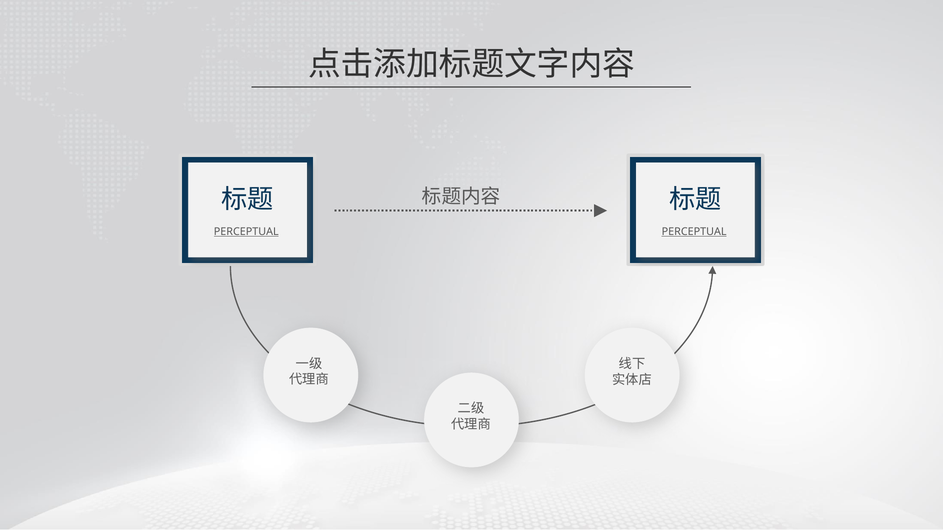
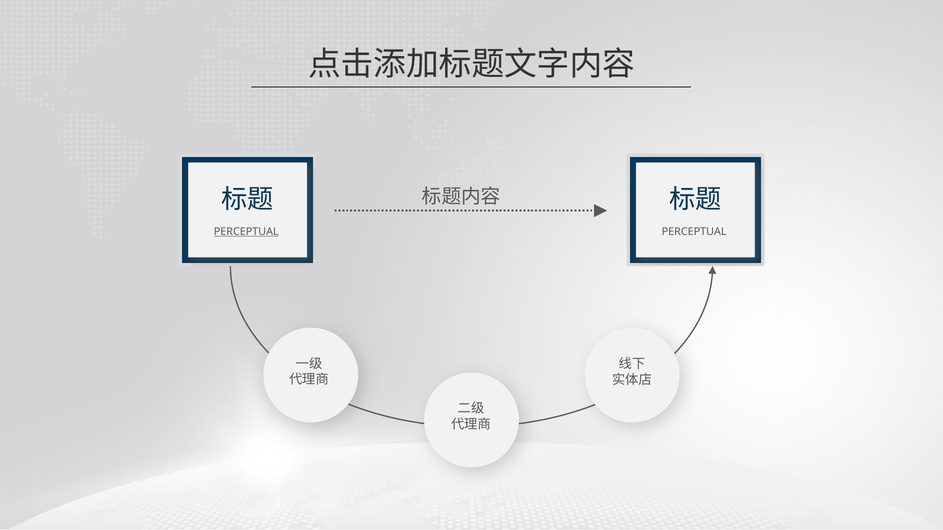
PERCEPTUAL underline: present -> none (694, 232)
